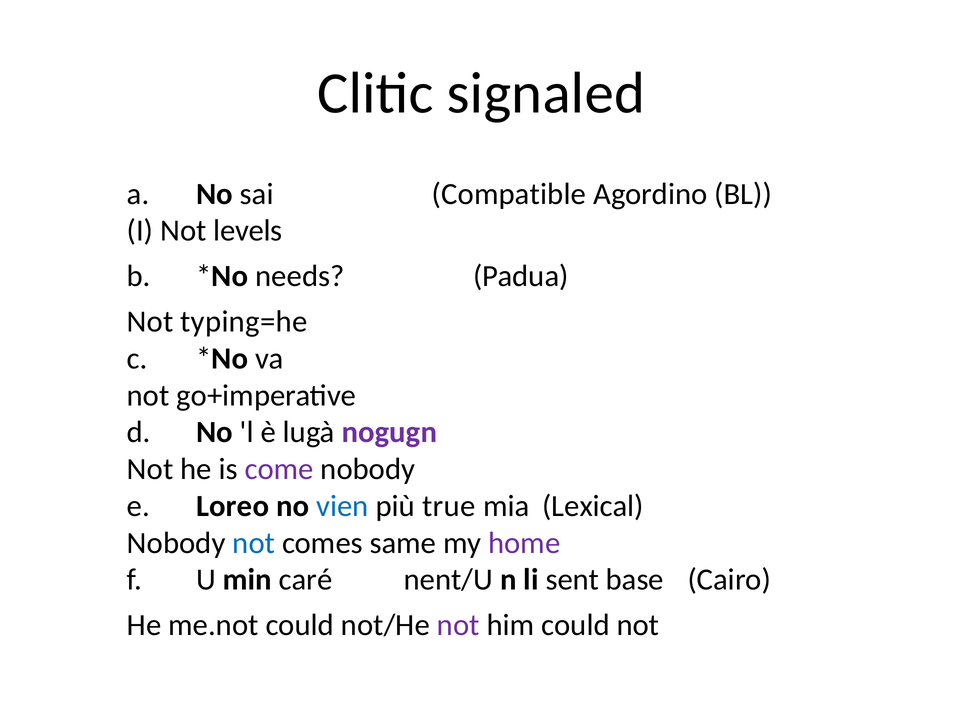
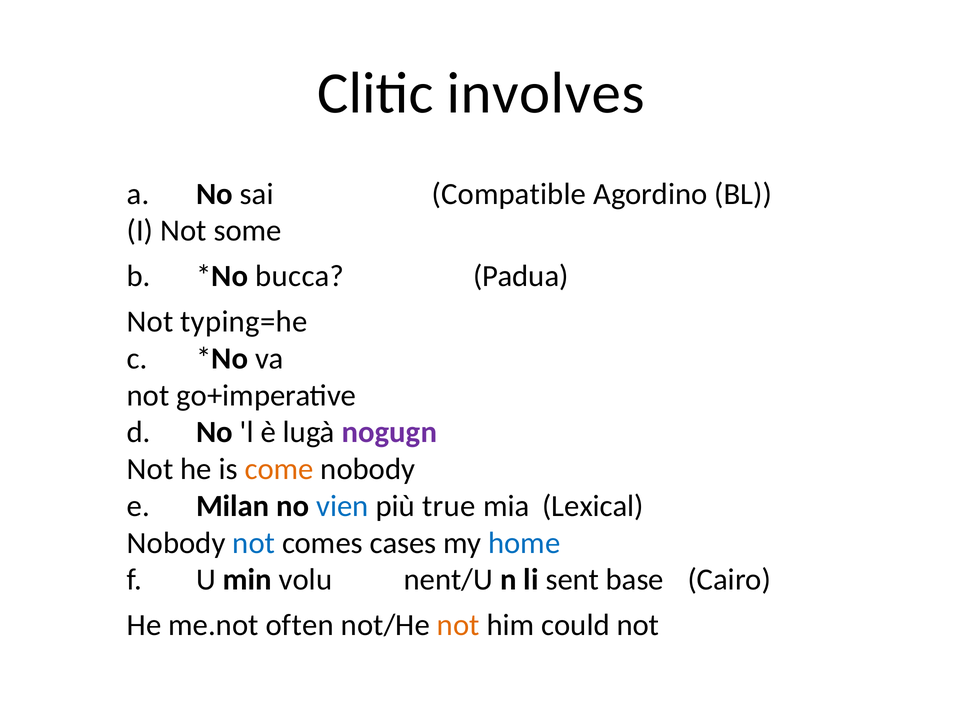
signaled: signaled -> involves (546, 93)
levels: levels -> some (248, 231)
needs: needs -> bucca (300, 276)
come colour: purple -> orange (279, 469)
Loreo: Loreo -> Milan (233, 506)
same: same -> cases (403, 543)
home colour: purple -> blue (524, 543)
caré: caré -> volu (306, 580)
me.not could: could -> often (300, 625)
not colour: purple -> orange (458, 625)
